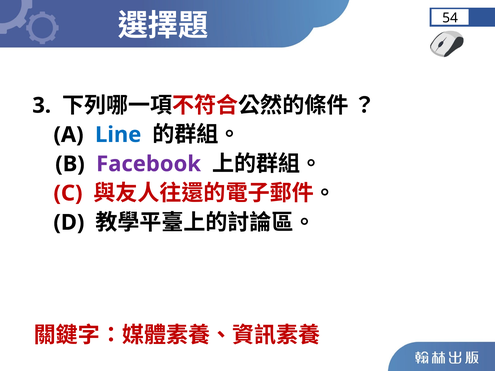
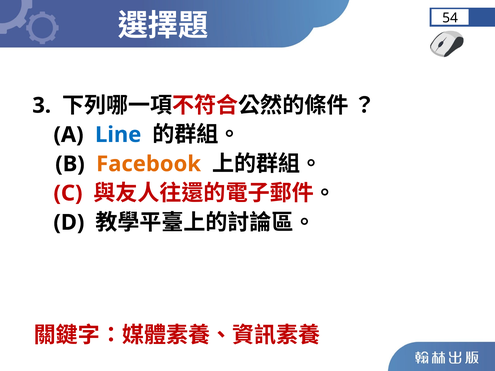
Facebook colour: purple -> orange (149, 164)
